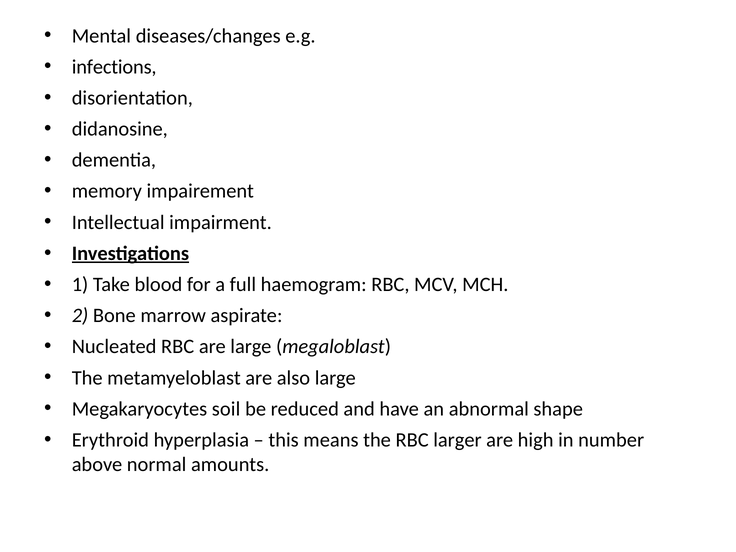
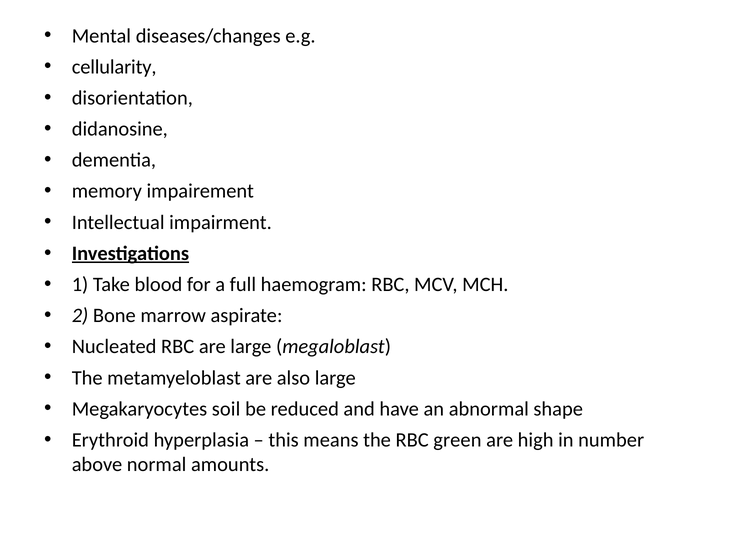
infections: infections -> cellularity (114, 67)
larger: larger -> green (457, 440)
